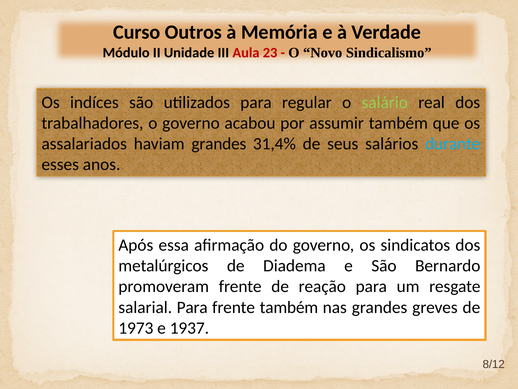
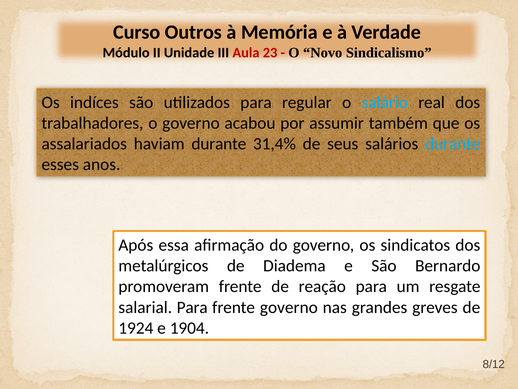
salário colour: light green -> light blue (385, 102)
haviam grandes: grandes -> durante (219, 144)
frente também: também -> governo (289, 307)
1973: 1973 -> 1924 (136, 328)
1937: 1937 -> 1904 (189, 328)
